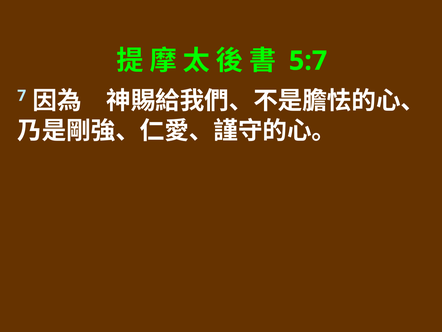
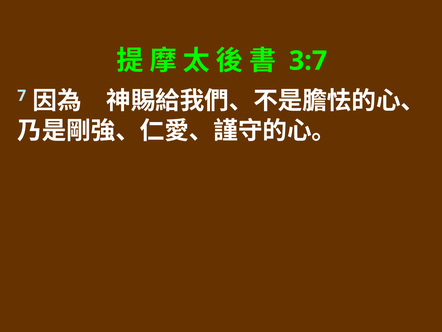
5:7: 5:7 -> 3:7 (308, 61)
